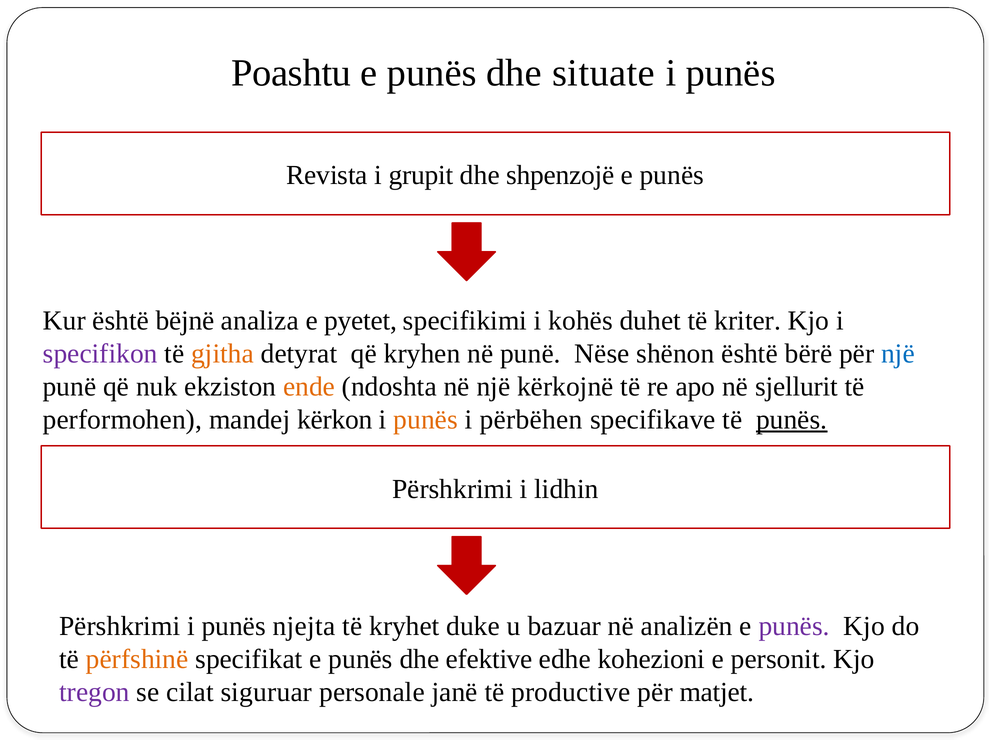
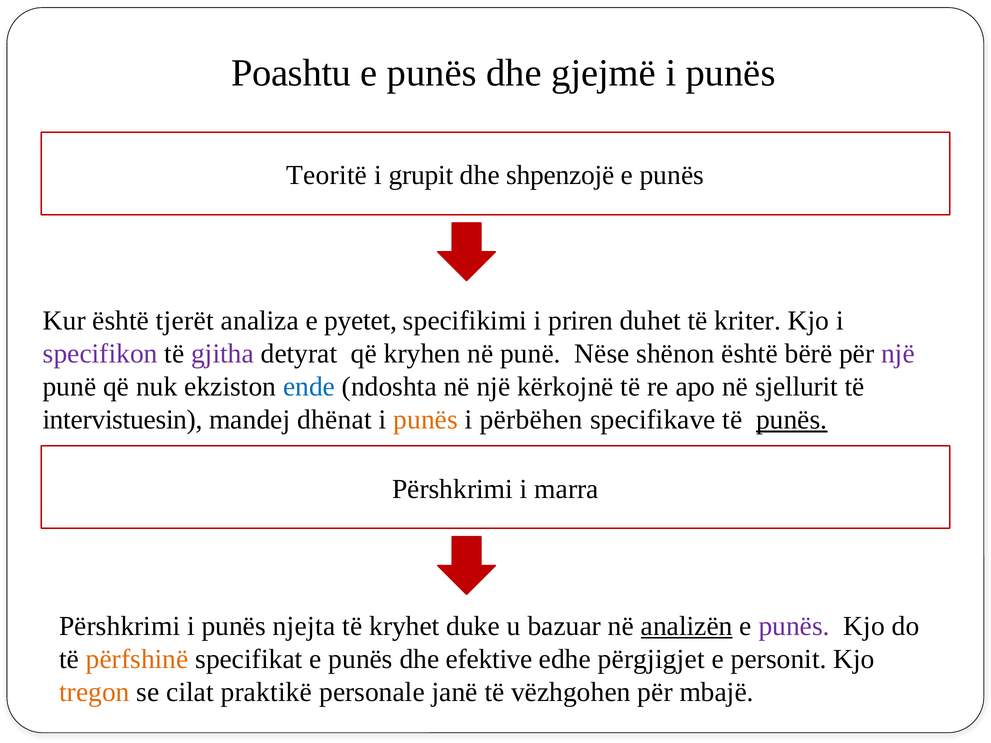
situate: situate -> gjejmë (604, 73)
Revista: Revista -> Teoritë (327, 175)
bëjnë: bëjnë -> tjerët (185, 321)
kohës: kohës -> priren (581, 321)
gjitha colour: orange -> purple (222, 354)
një colour: blue -> purple (898, 354)
ende colour: orange -> blue (309, 387)
performohen: performohen -> intervistuesin (123, 420)
kërkon: kërkon -> dhënat (334, 420)
lidhin: lidhin -> marra (566, 489)
analizën underline: none -> present (687, 626)
kohezioni: kohezioni -> përgjigjet (651, 659)
tregon colour: purple -> orange (94, 692)
siguruar: siguruar -> praktikë (266, 692)
productive: productive -> vëzhgohen (571, 692)
matjet: matjet -> mbajë (717, 692)
